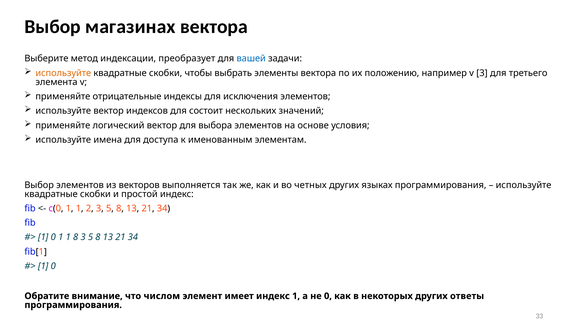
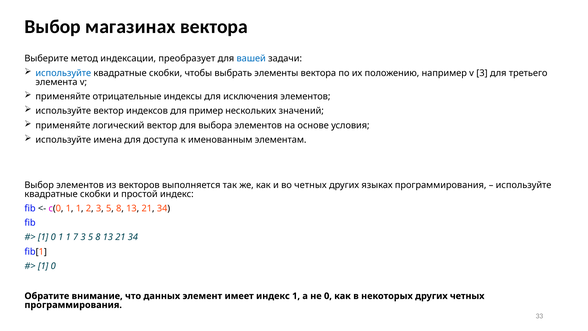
используйте colour: orange -> blue (63, 73)
состоит: состоит -> пример (206, 111)
1 8: 8 -> 7 (76, 237)
числом: числом -> данных (162, 296)
других ответы: ответы -> четных (467, 296)
